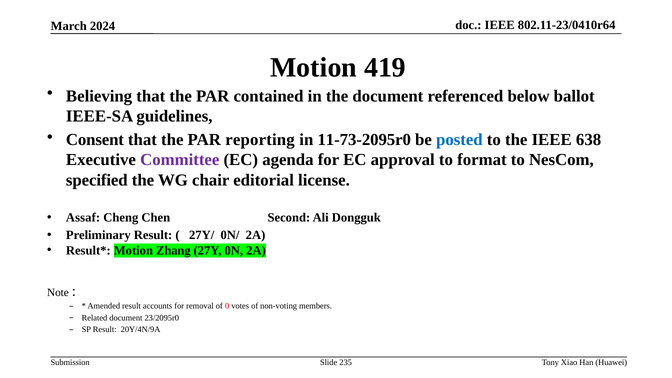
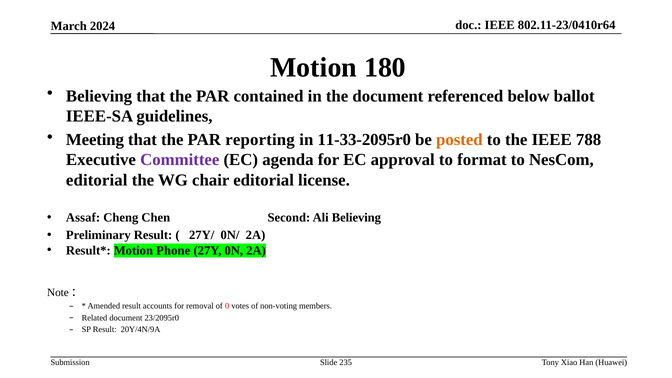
419: 419 -> 180 (385, 67)
Consent: Consent -> Meeting (95, 140)
11-73-2095r0: 11-73-2095r0 -> 11-33-2095r0 (364, 140)
posted colour: blue -> orange (459, 140)
638: 638 -> 788 (589, 140)
specified: specified -> editorial (97, 180)
Ali Dongguk: Dongguk -> Believing (356, 218)
Zhang: Zhang -> Phone (173, 250)
